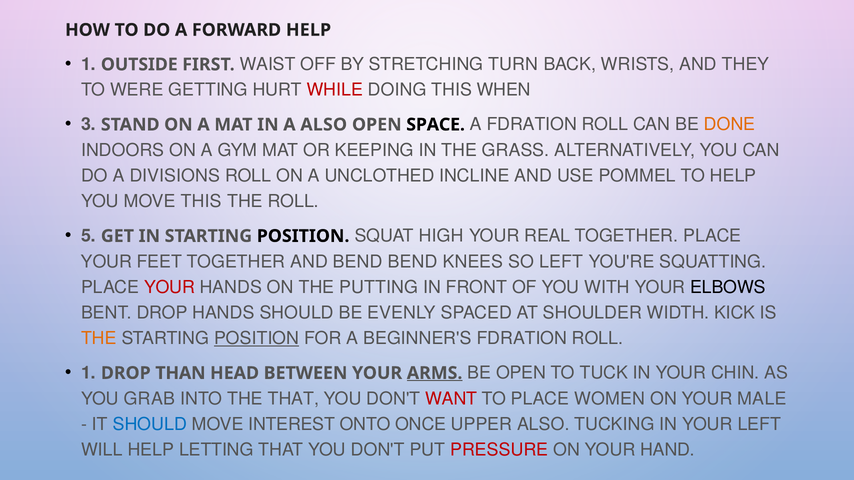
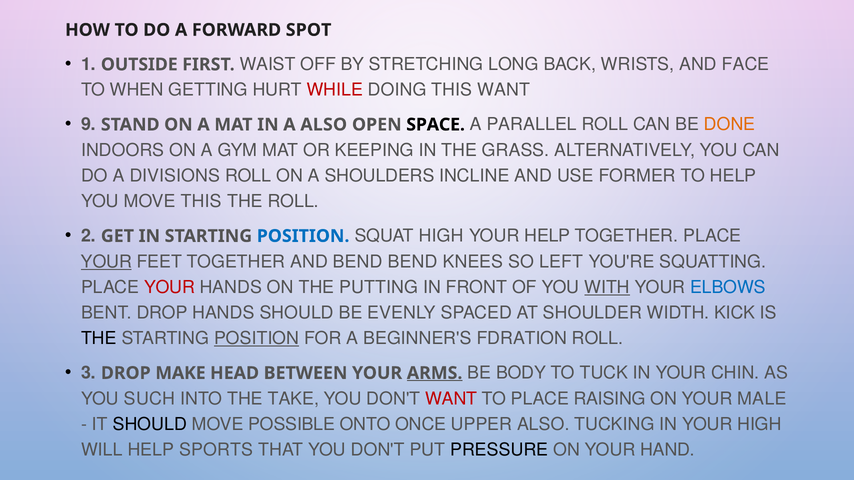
FORWARD HELP: HELP -> SPOT (309, 30)
TURN: TURN -> LONG (513, 65)
THEY: THEY -> FACE (746, 65)
WERE: WERE -> WHEN (137, 90)
THIS WHEN: WHEN -> WANT (503, 90)
3: 3 -> 9 (89, 125)
A FDRATION: FDRATION -> PARALLEL (532, 125)
UNCLOTHED: UNCLOTHED -> SHOULDERS (380, 176)
POMMEL: POMMEL -> FORMER (637, 176)
5: 5 -> 2 (89, 236)
POSITION colour: black -> blue (303, 236)
YOUR REAL: REAL -> HELP (547, 236)
YOUR underline: none -> present (106, 262)
WITH underline: none -> present (607, 287)
ELBOWS colour: black -> blue (728, 287)
THE colour: orange -> black (99, 339)
1: 1 -> 3 (89, 373)
THAN: THAN -> MAKE (180, 373)
BE OPEN: OPEN -> BODY (521, 373)
GRAB: GRAB -> SUCH (149, 399)
THE THAT: THAT -> TAKE (293, 399)
WOMEN: WOMEN -> RAISING (610, 399)
SHOULD colour: blue -> black (150, 425)
INTEREST: INTEREST -> POSSIBLE (292, 425)
YOUR LEFT: LEFT -> HIGH (759, 425)
LETTING: LETTING -> SPORTS (216, 450)
PRESSURE colour: red -> black (499, 450)
